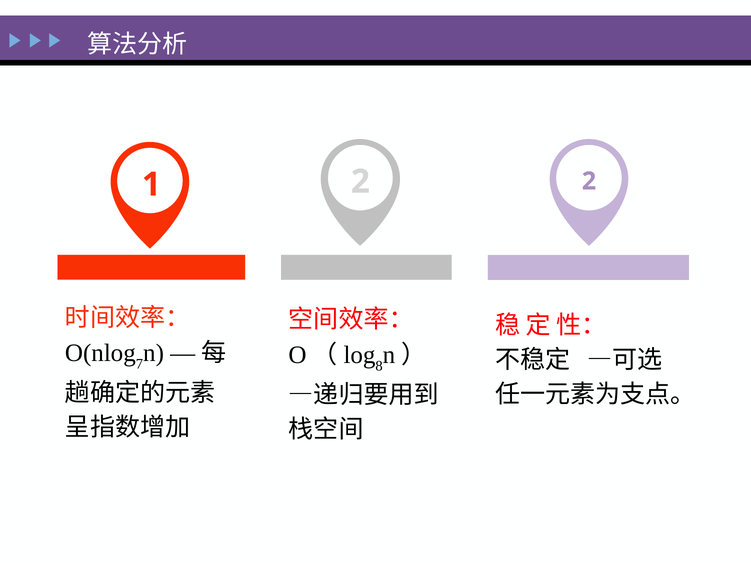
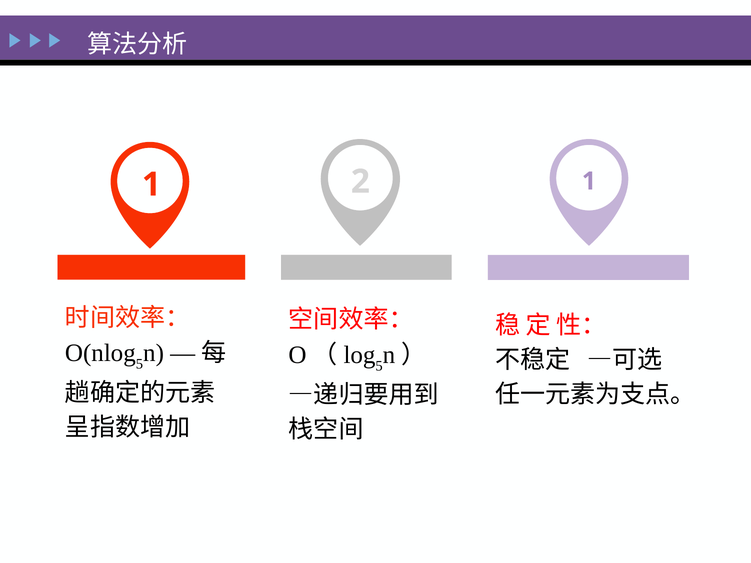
2 2: 2 -> 1 (589, 181)
7: 7 -> 5 (139, 364)
8: 8 -> 5 (379, 366)
